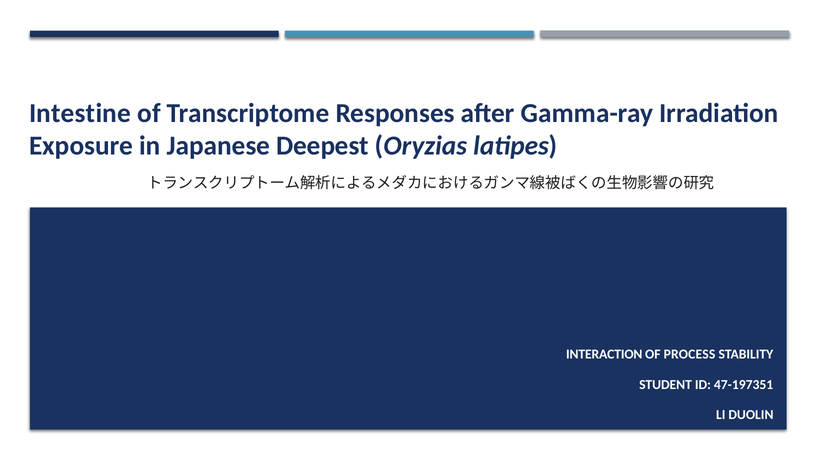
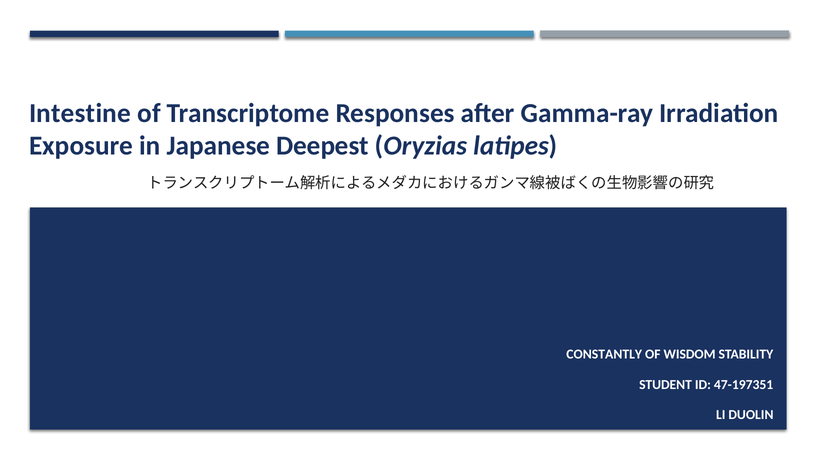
INTERACTION: INTERACTION -> CONSTANTLY (604, 354)
PROCESS: PROCESS -> WISDOM (690, 354)
